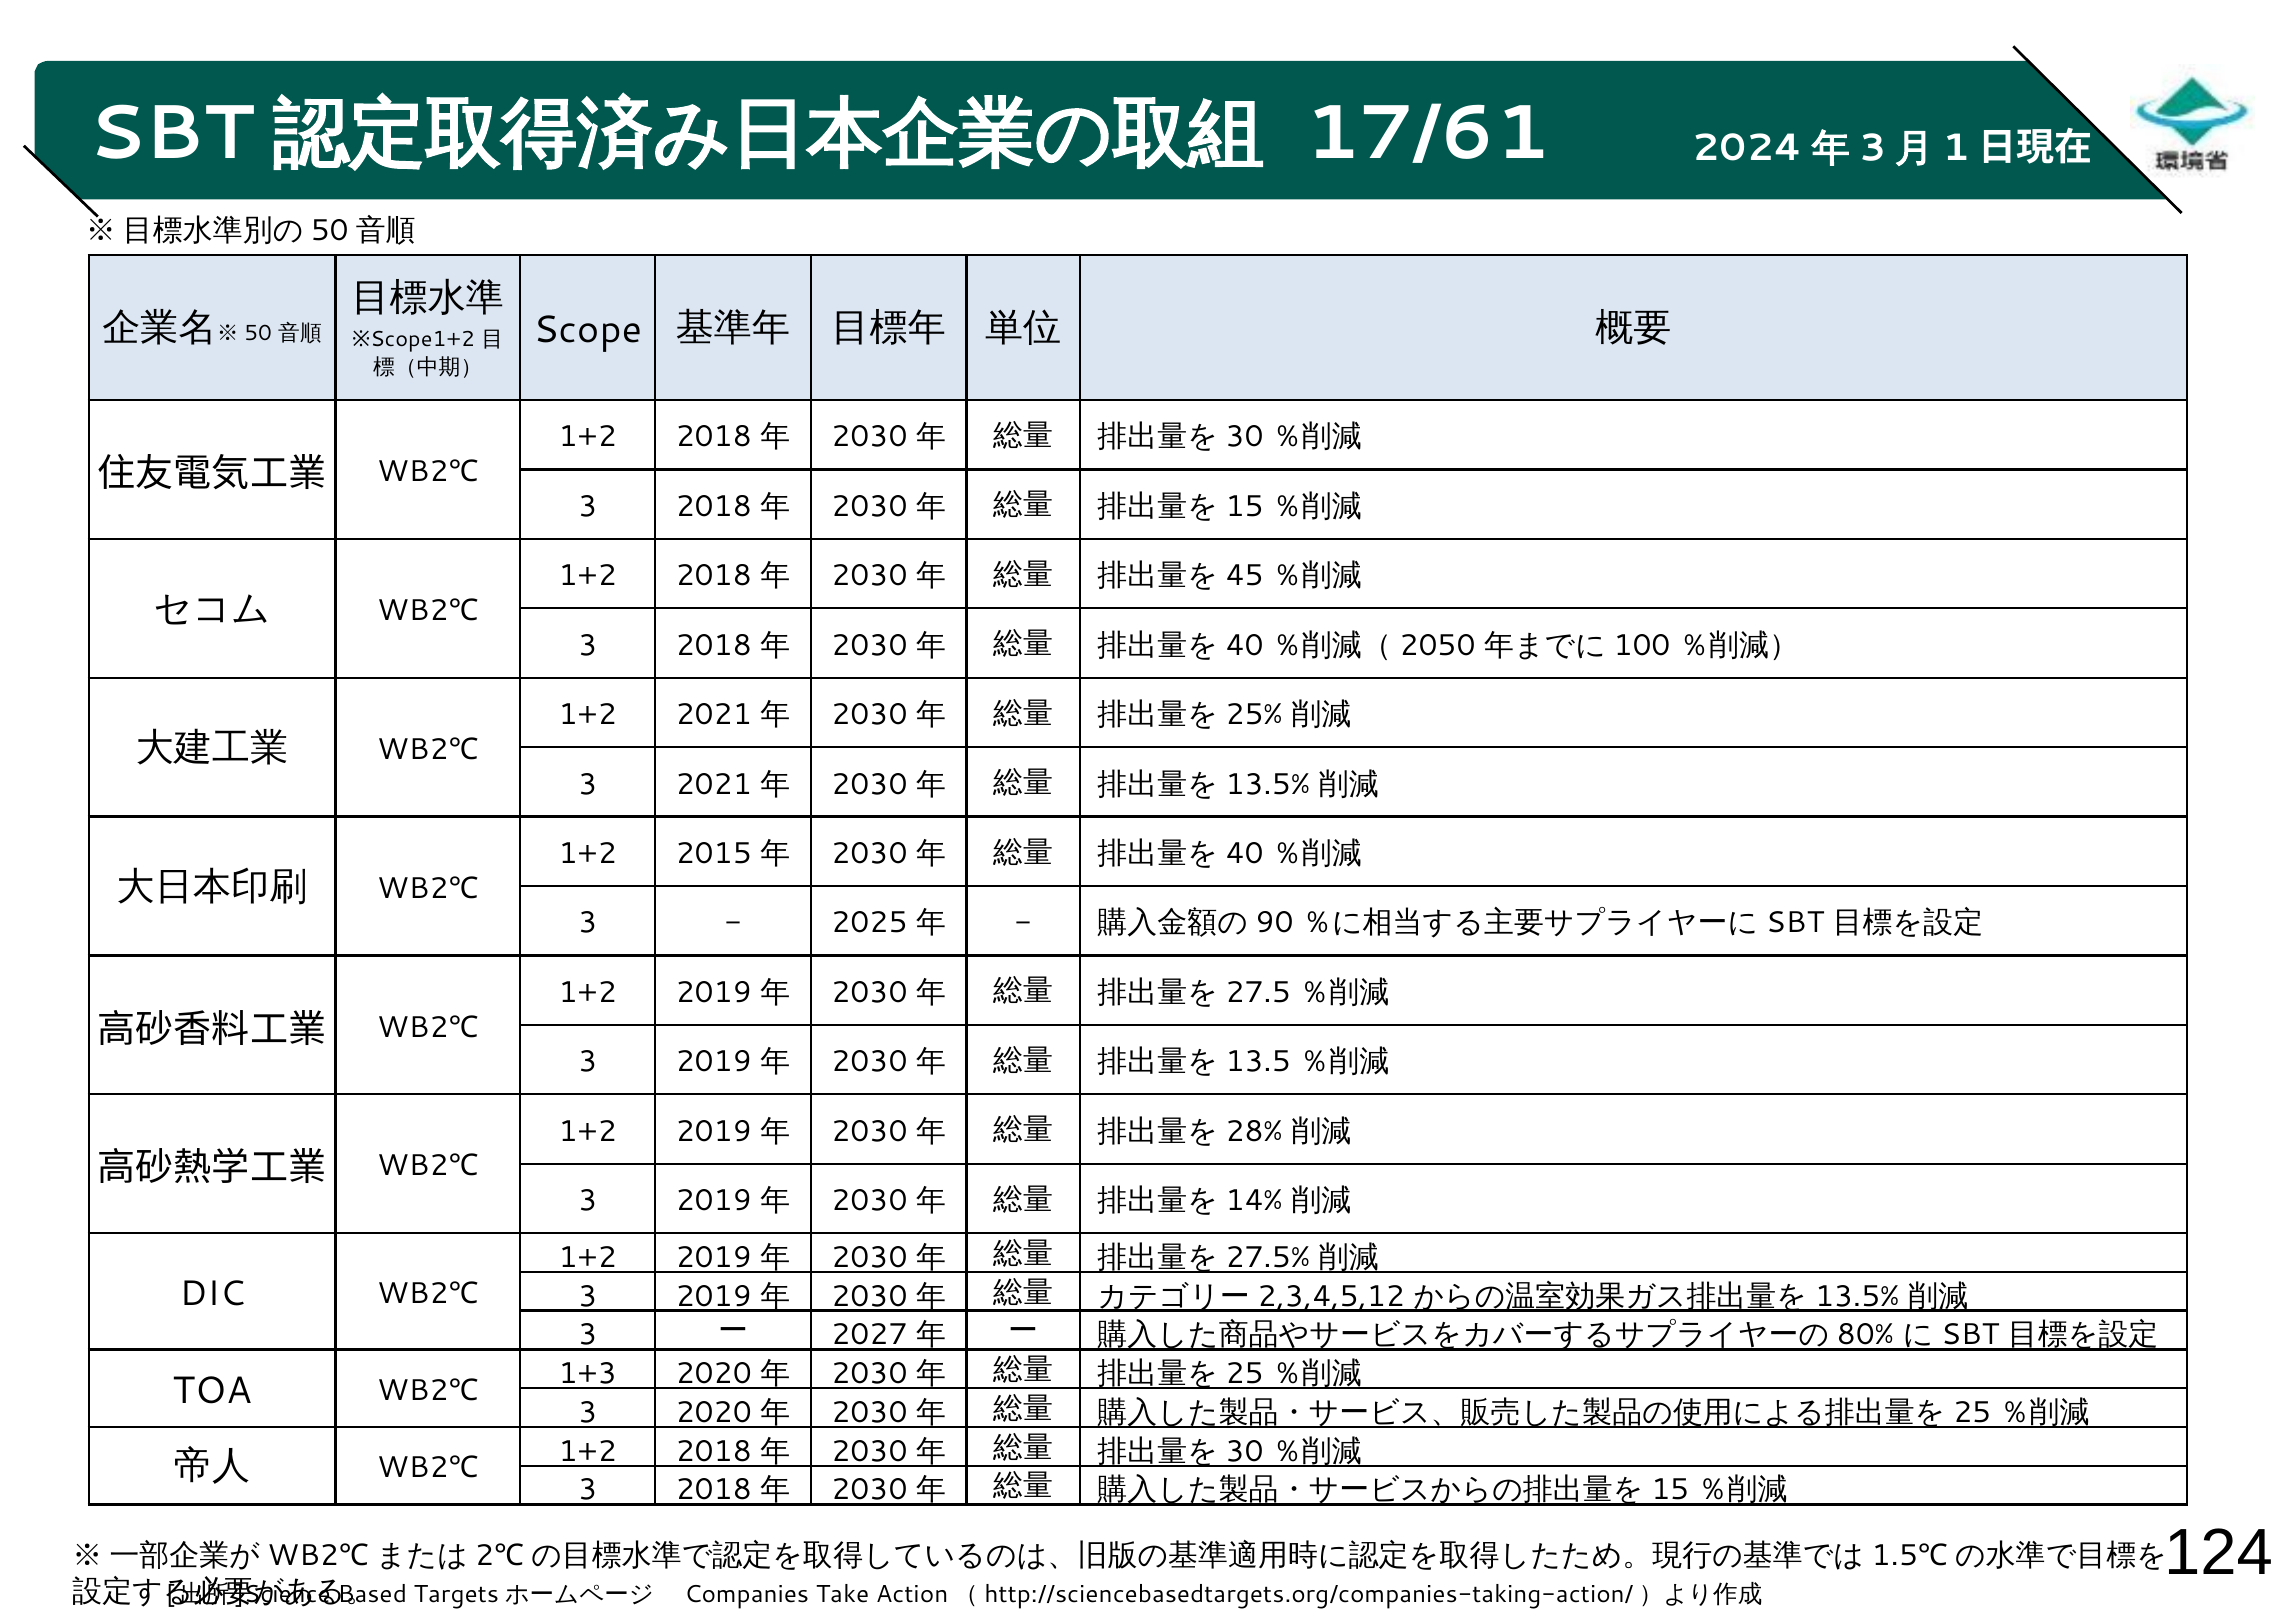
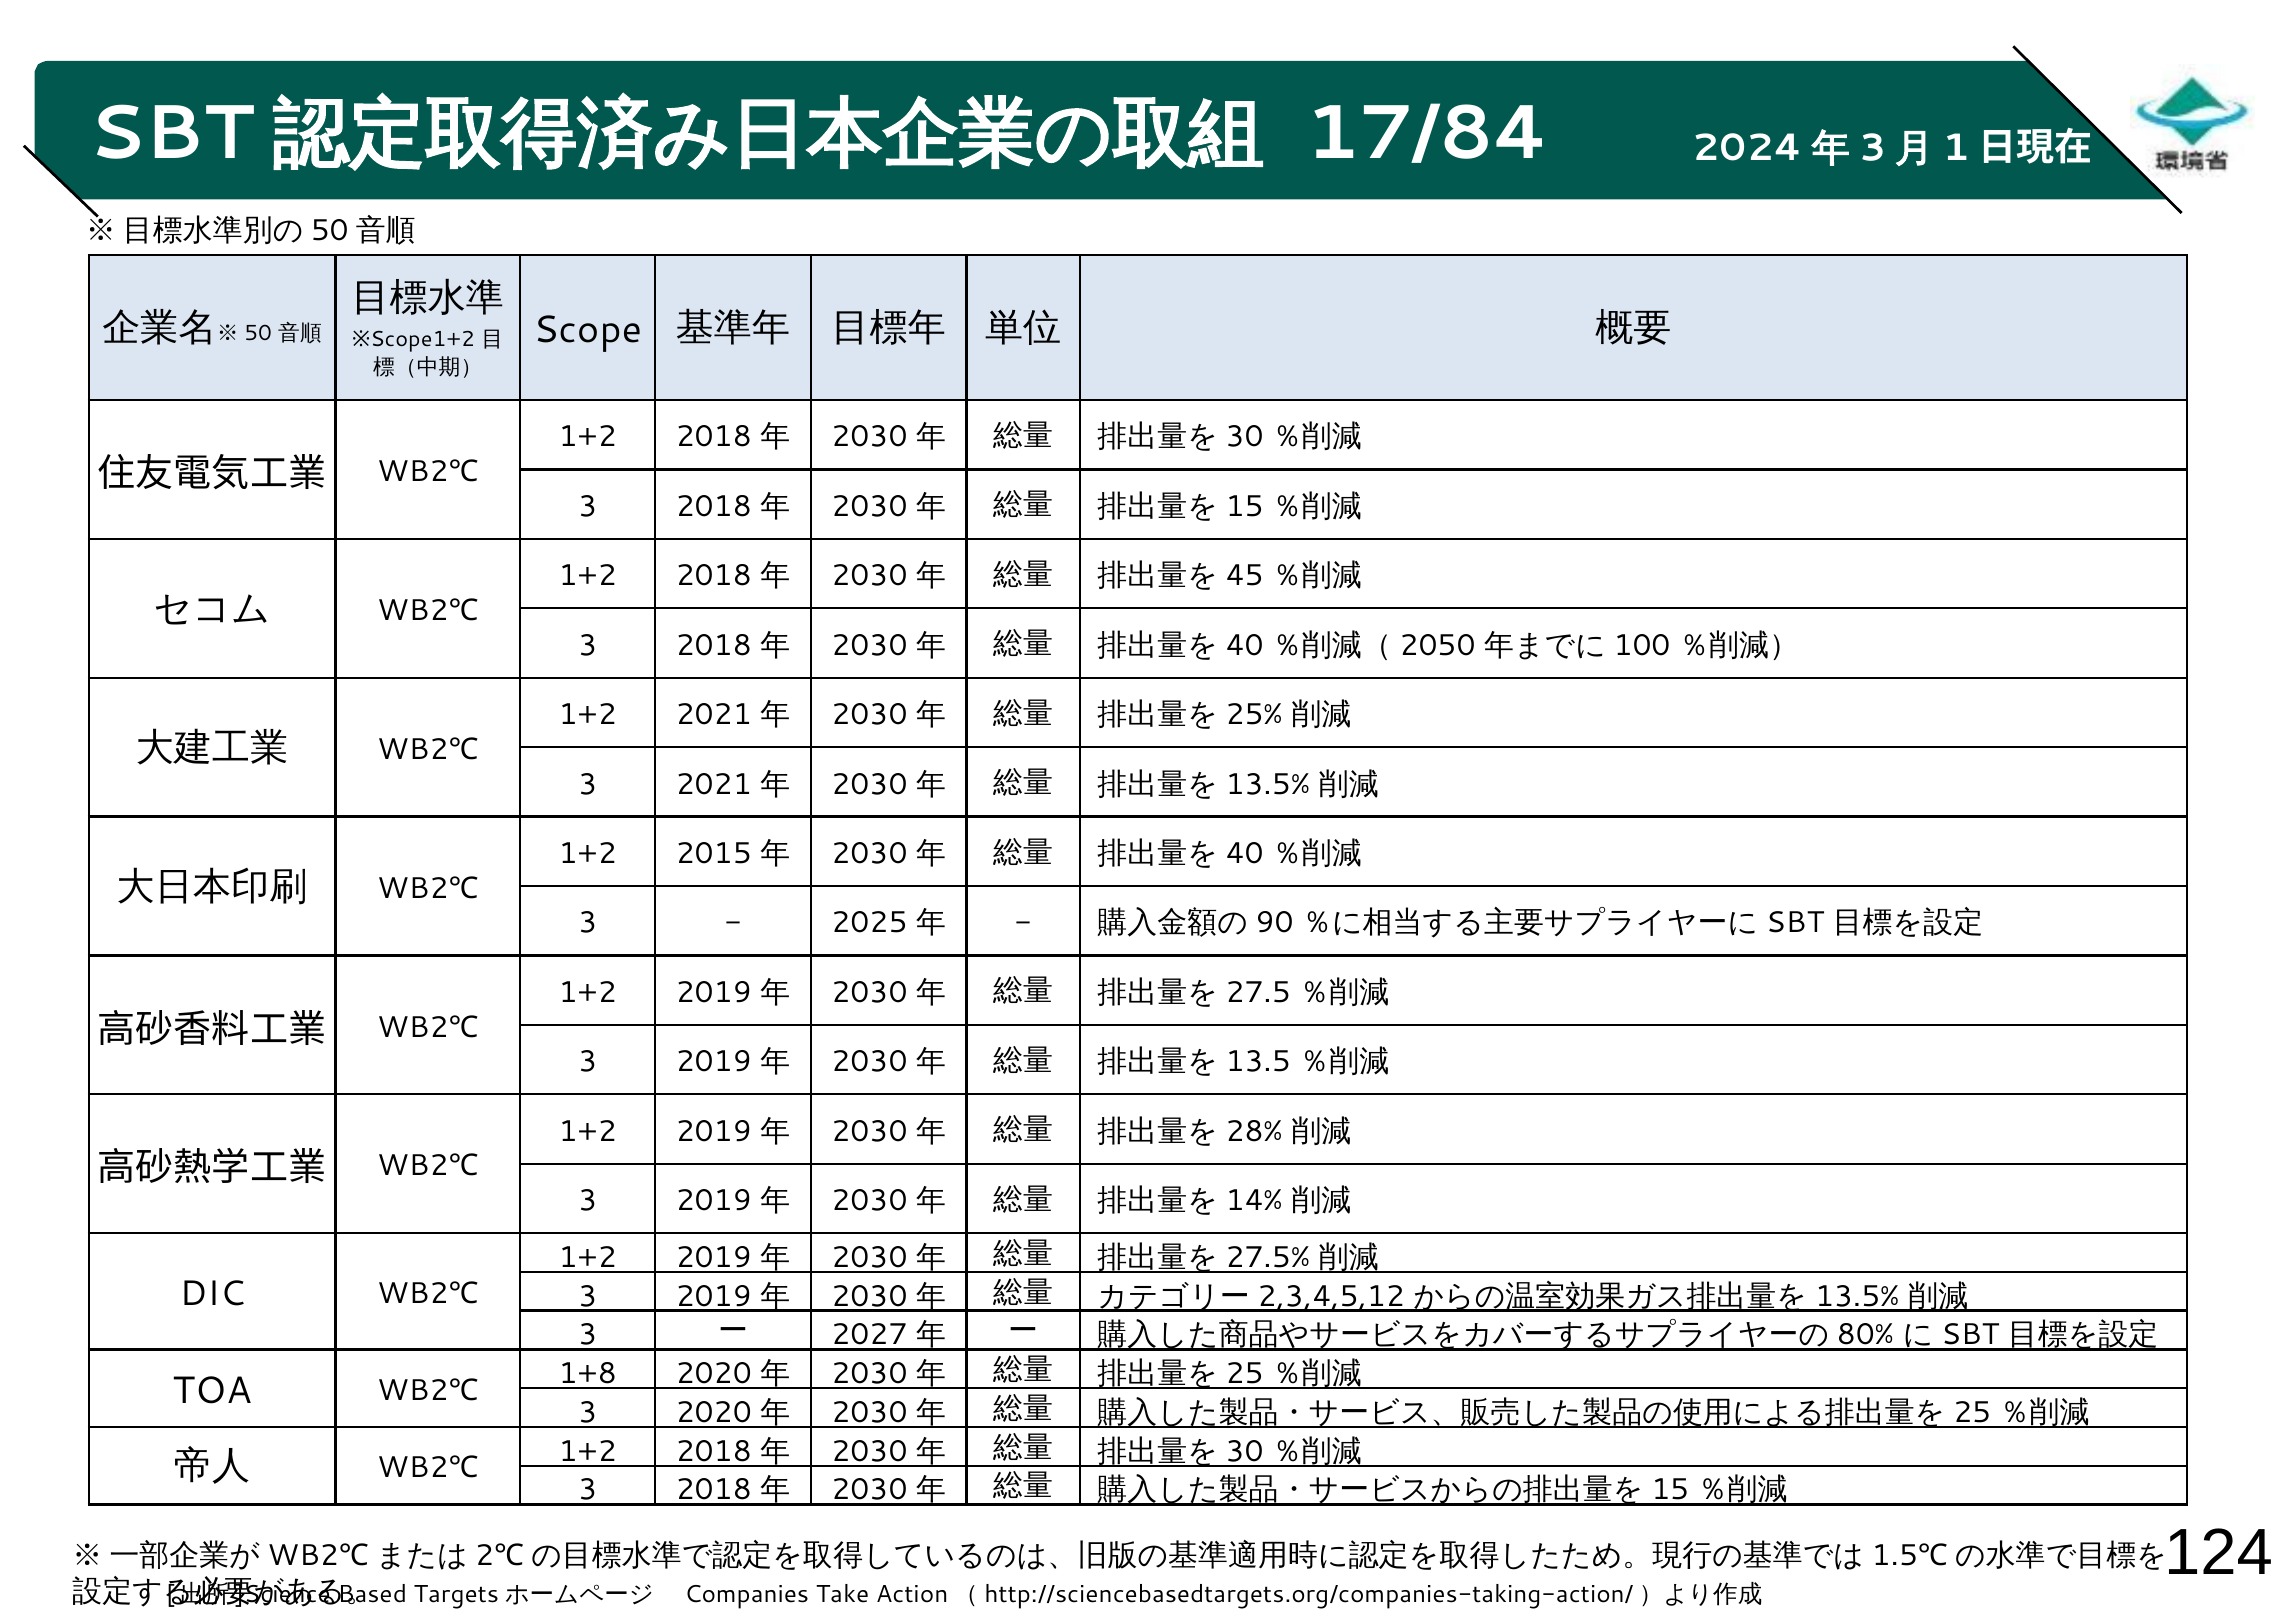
17/61: 17/61 -> 17/84 (1428, 134)
1+3: 1+3 -> 1+8 (588, 1374)
